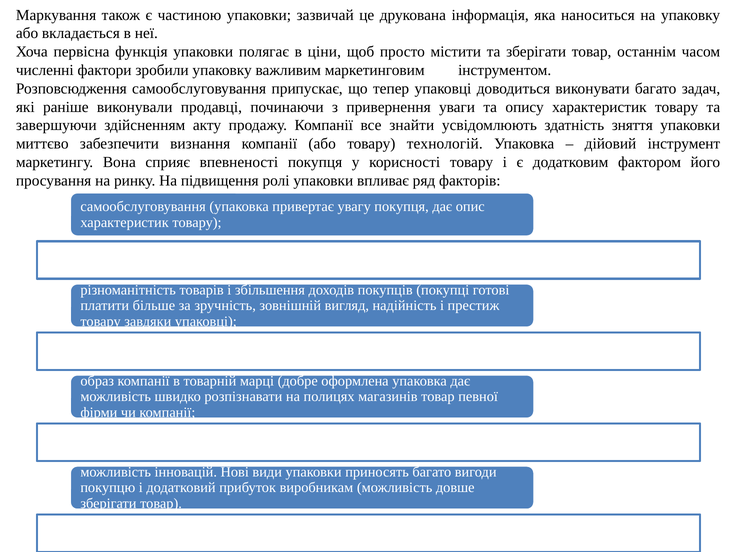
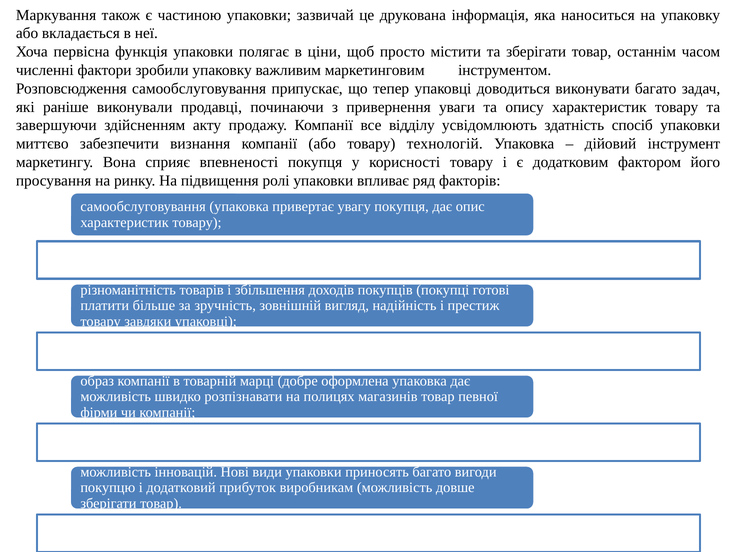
знайти: знайти -> відділу (412, 126)
зняття: зняття -> спосіб (632, 126)
